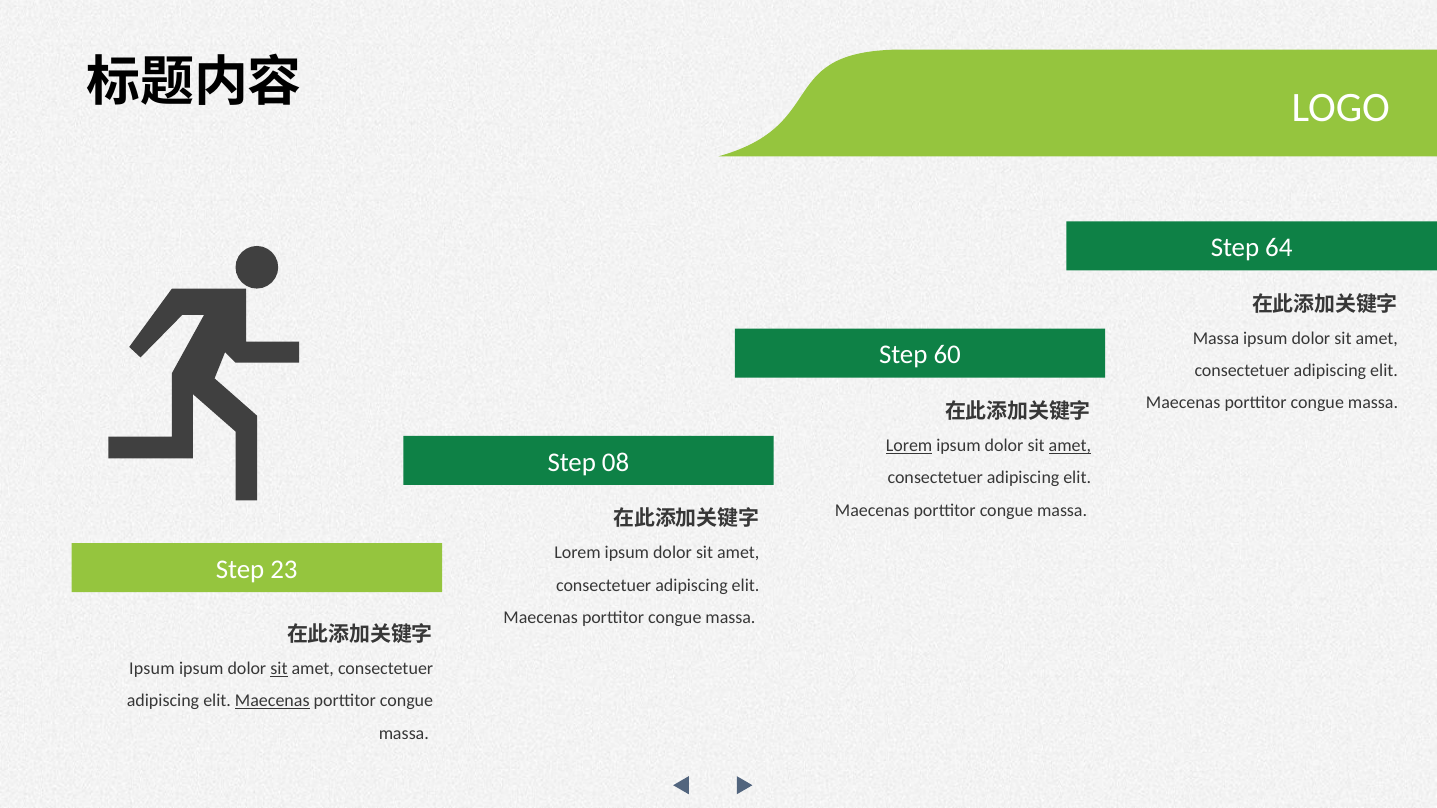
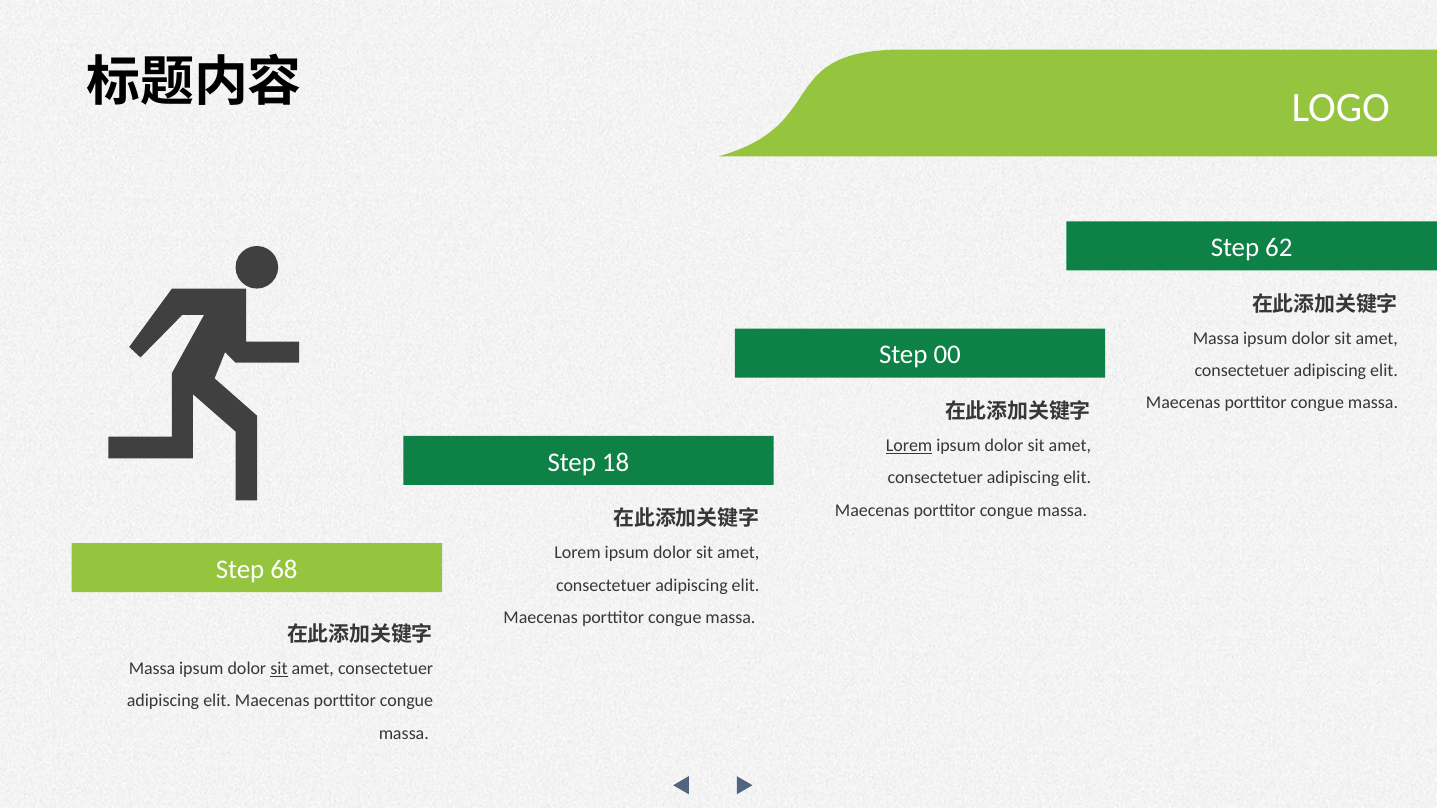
64: 64 -> 62 (1279, 248)
60: 60 -> 00 (947, 355)
amet underline: present -> none (1070, 446)
08: 08 -> 18 (616, 462)
23: 23 -> 68 (284, 570)
Ipsum: Ipsum -> Massa (152, 669)
Maecenas underline: present -> none (272, 701)
